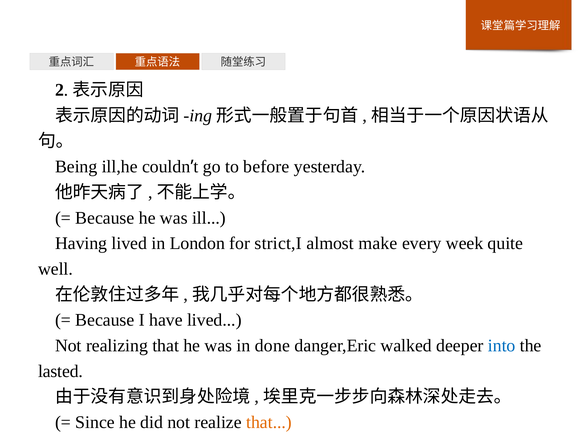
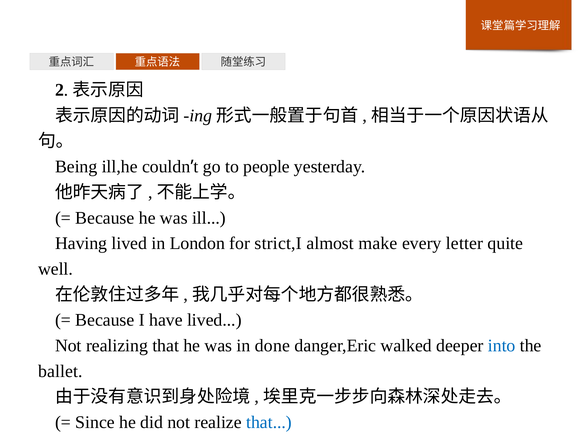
before: before -> people (267, 167)
week: week -> letter (464, 244)
lasted: lasted -> ballet (60, 372)
that colour: orange -> blue (269, 423)
